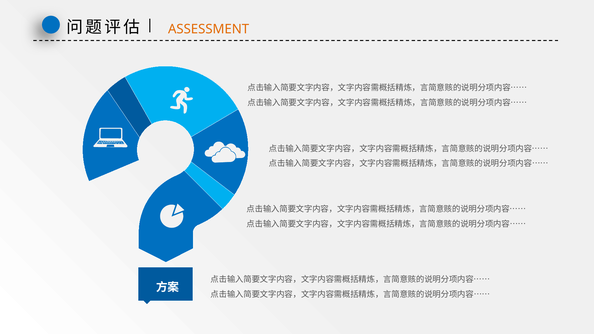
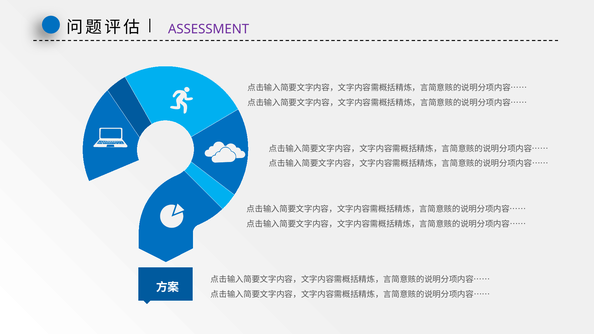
ASSESSMENT colour: orange -> purple (209, 29)
